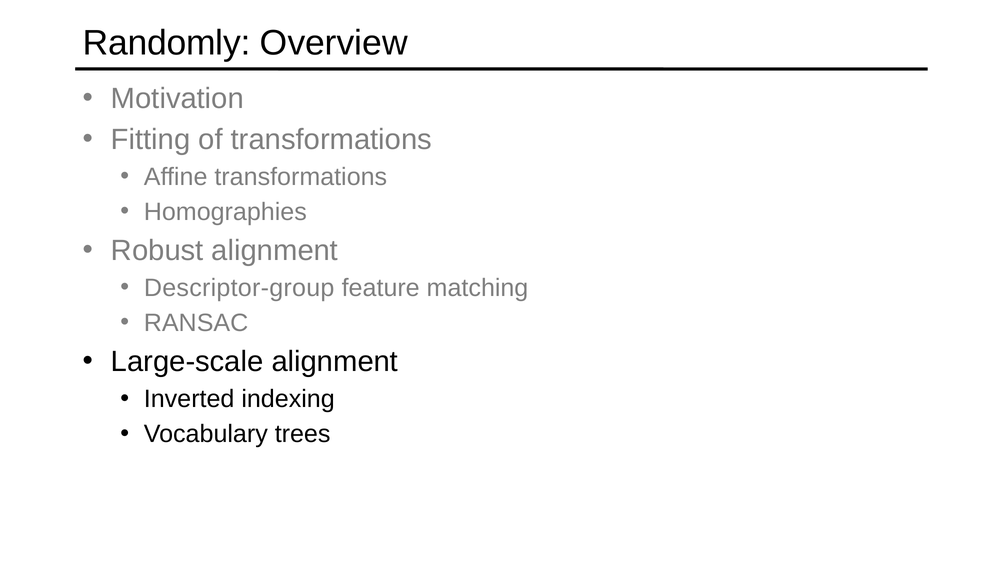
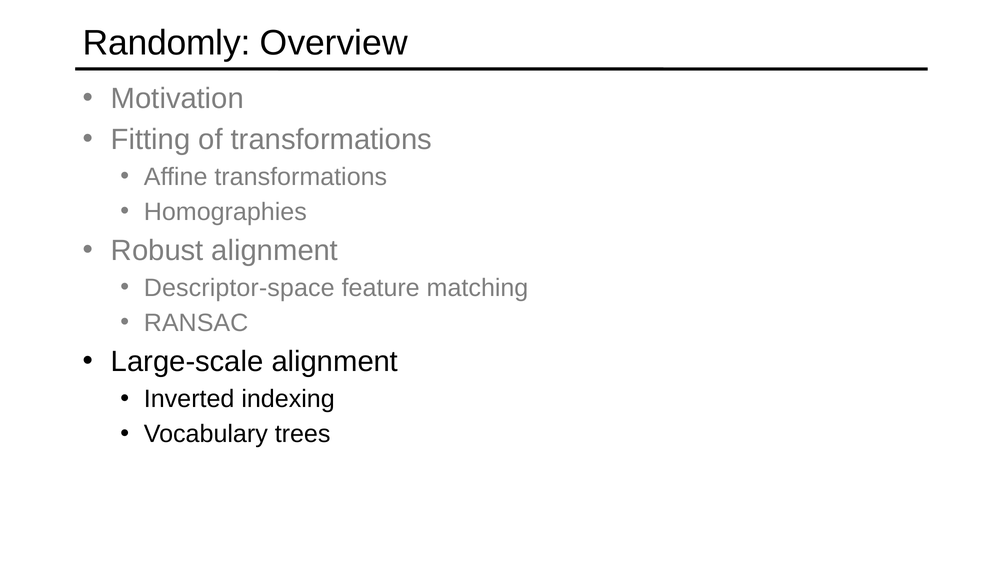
Descriptor-group: Descriptor-group -> Descriptor-space (239, 288)
